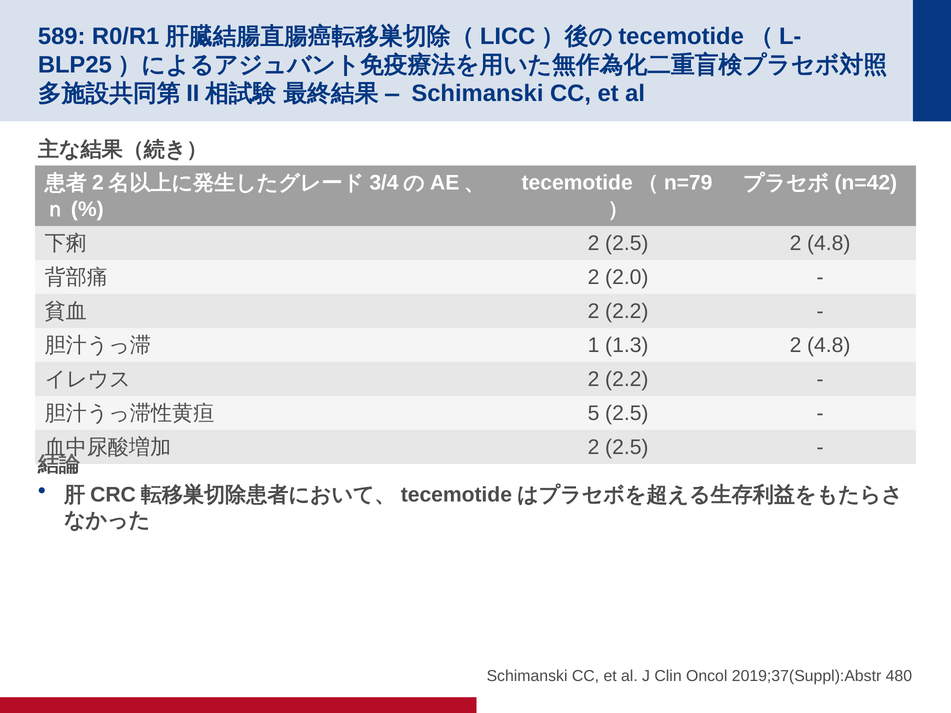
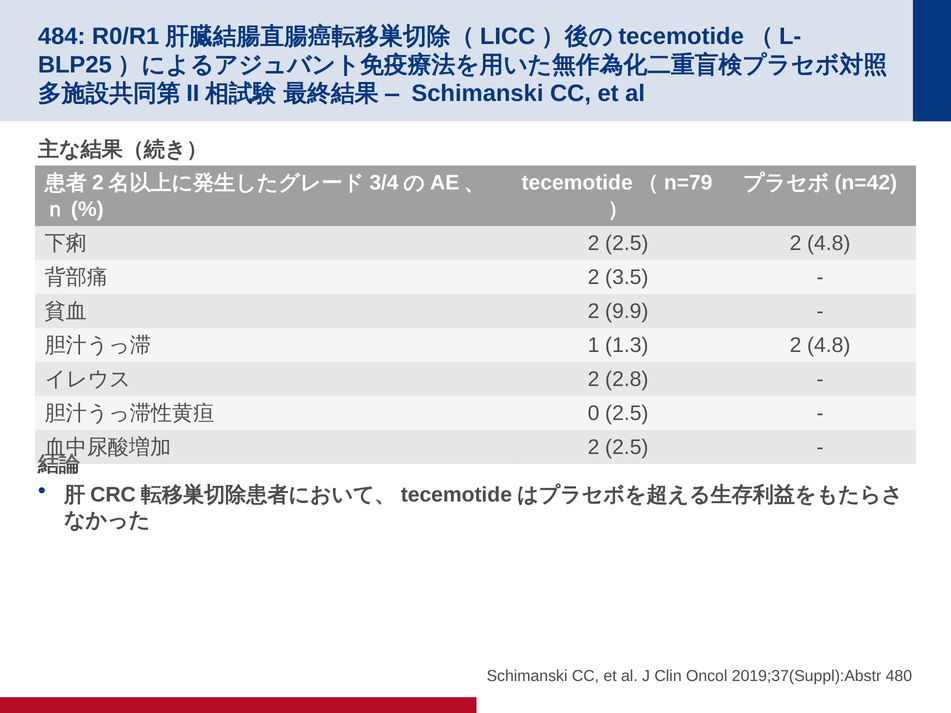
589: 589 -> 484 (62, 36)
2.0: 2.0 -> 3.5 (627, 277)
2.2: 2.2 -> 9.9 (627, 311)
2.2: 2.2 -> 2.8 (627, 379)
5: 5 -> 0 (594, 413)
